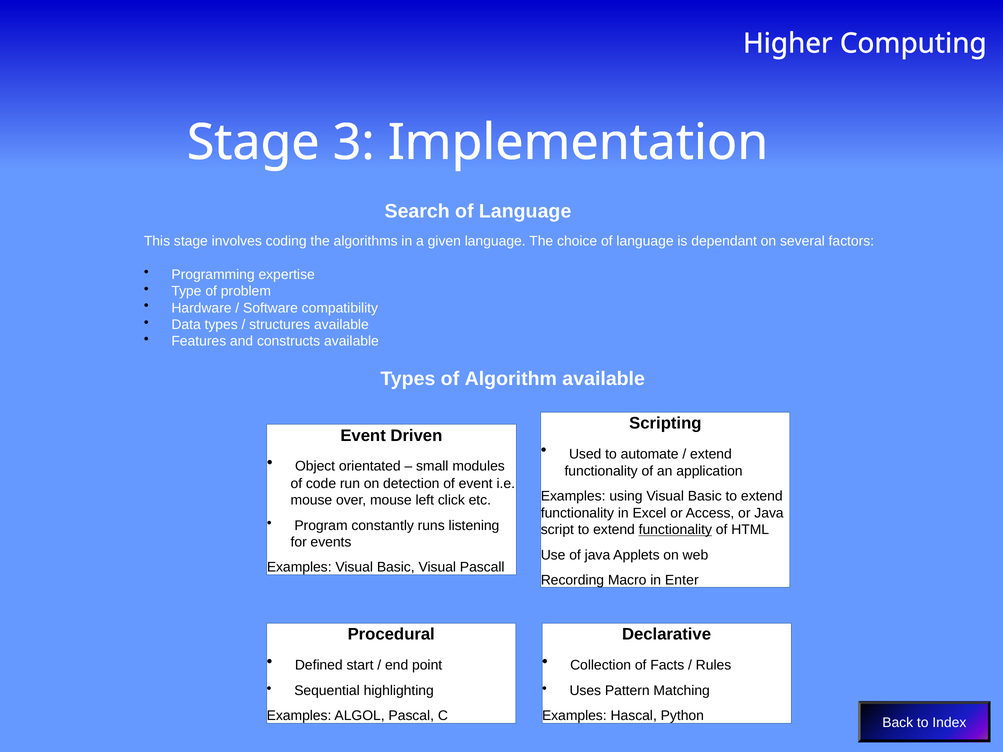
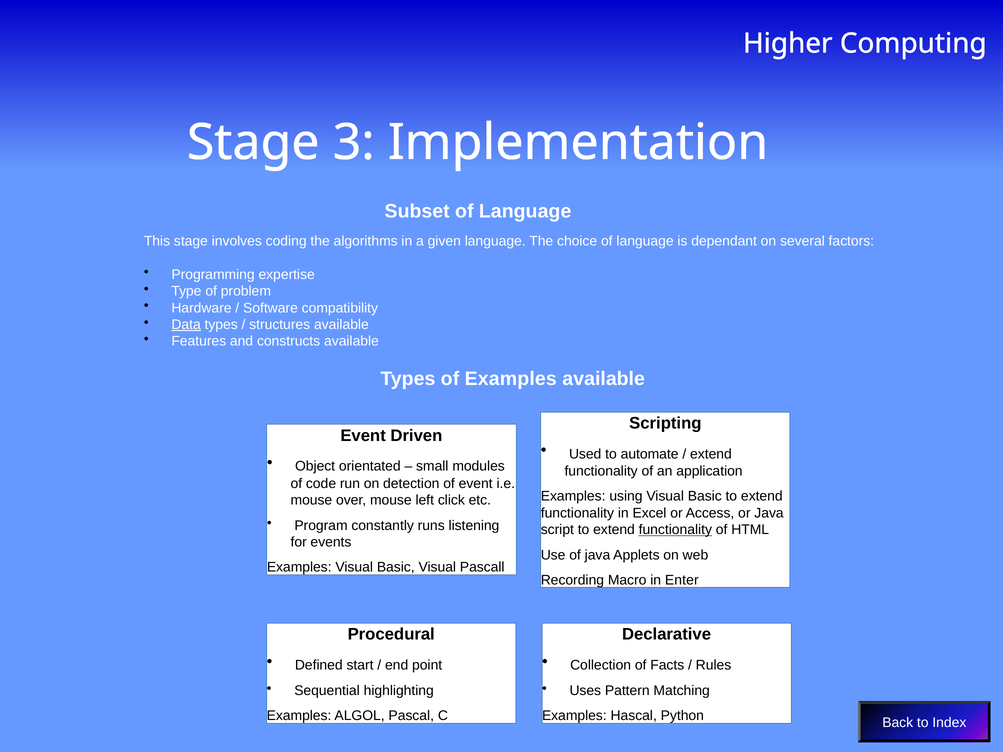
Search: Search -> Subset (417, 211)
Data underline: none -> present (186, 325)
of Algorithm: Algorithm -> Examples (511, 379)
